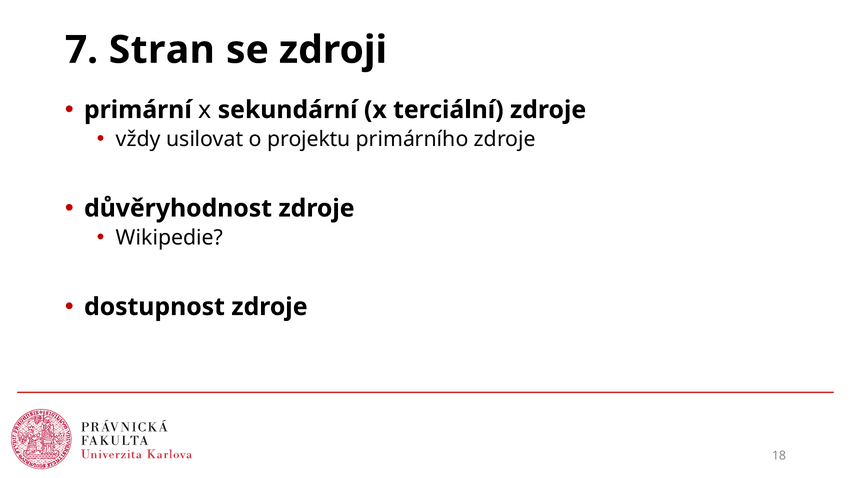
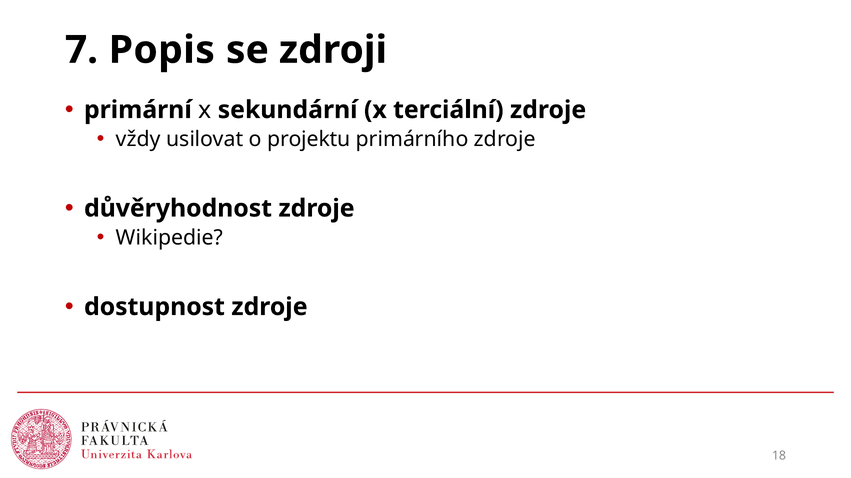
Stran: Stran -> Popis (162, 50)
